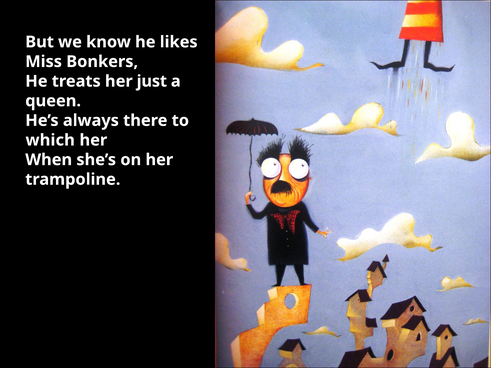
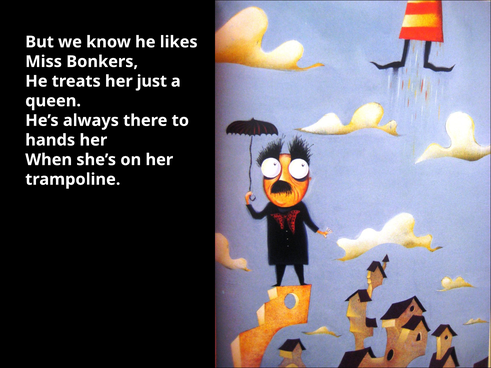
which: which -> hands (50, 140)
